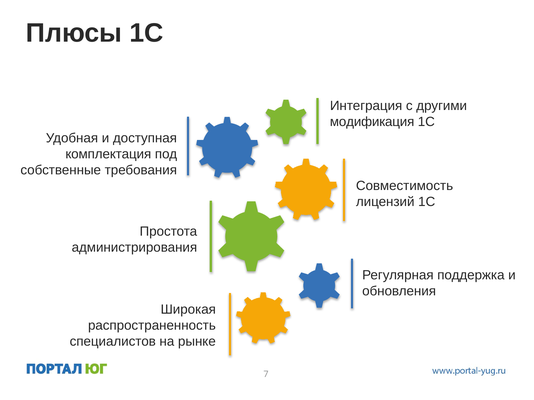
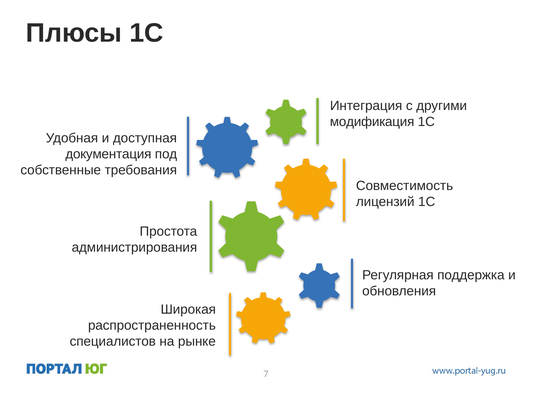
комплектация: комплектация -> документация (108, 154)
